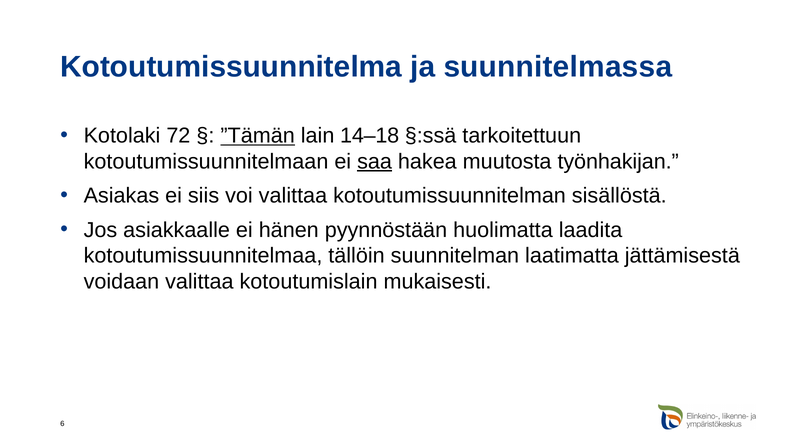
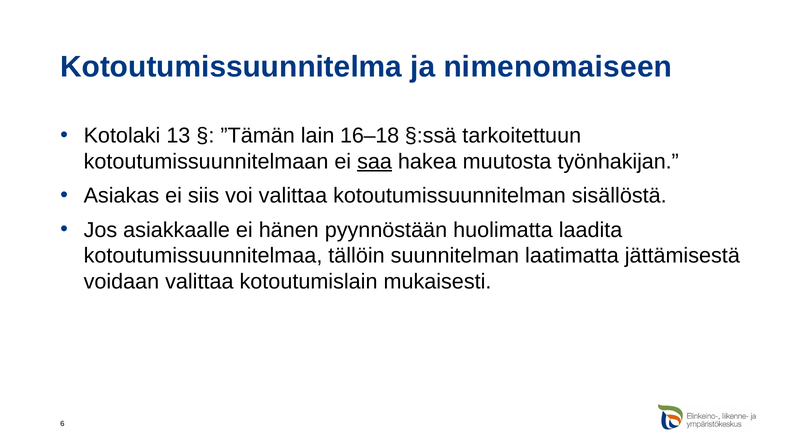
suunnitelmassa: suunnitelmassa -> nimenomaiseen (558, 67)
72: 72 -> 13 (178, 136)
”Tämän underline: present -> none (258, 136)
14–18: 14–18 -> 16–18 (370, 136)
